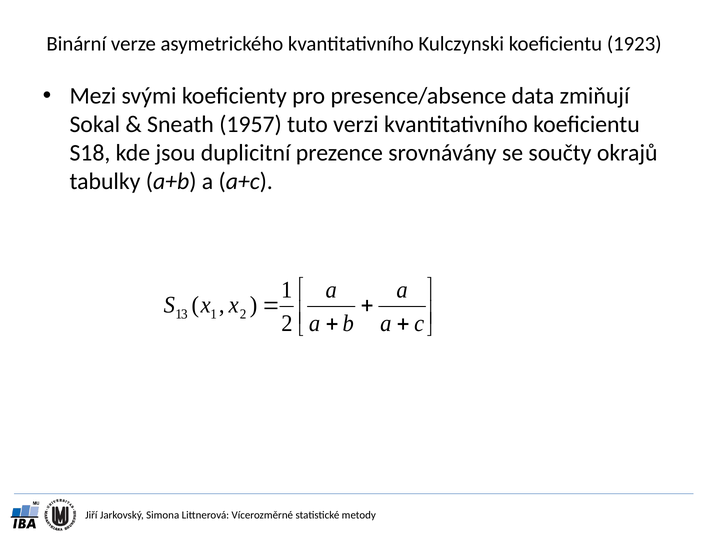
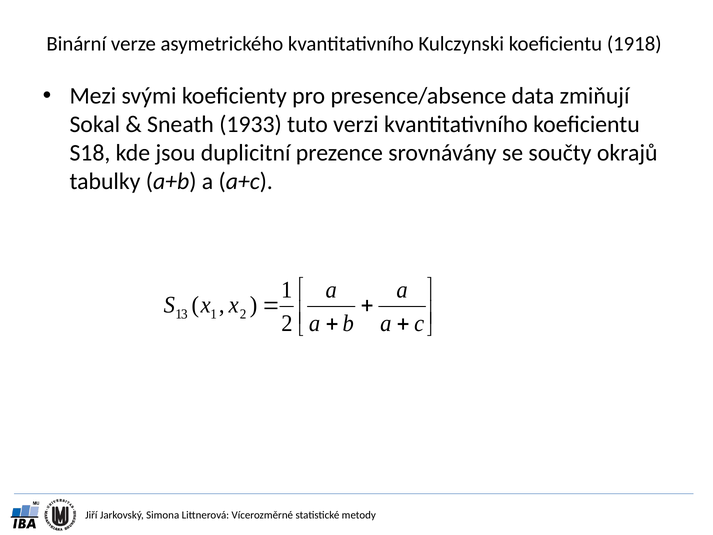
1923: 1923 -> 1918 (634, 44)
1957: 1957 -> 1933 (251, 124)
